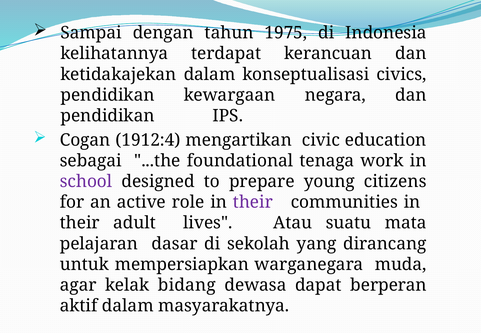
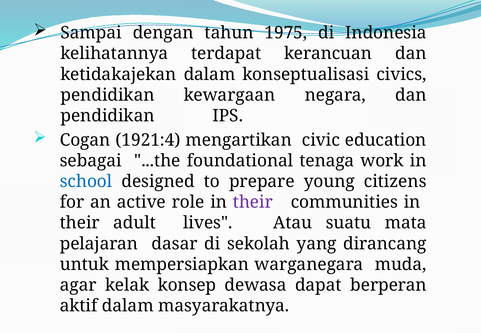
1912:4: 1912:4 -> 1921:4 (148, 140)
school colour: purple -> blue (86, 181)
bidang: bidang -> konsep (187, 285)
